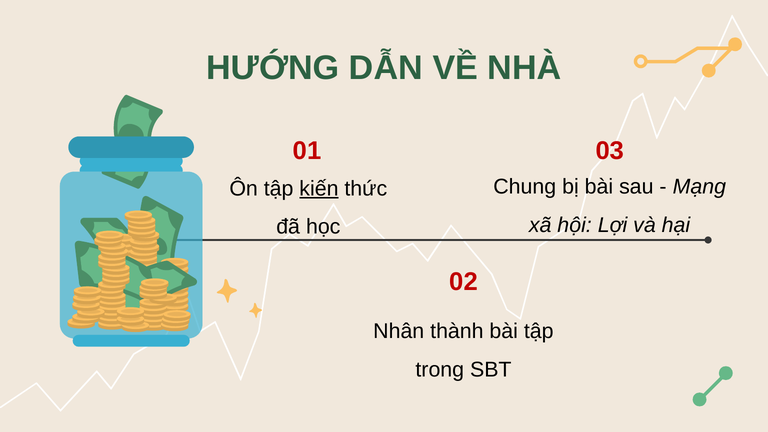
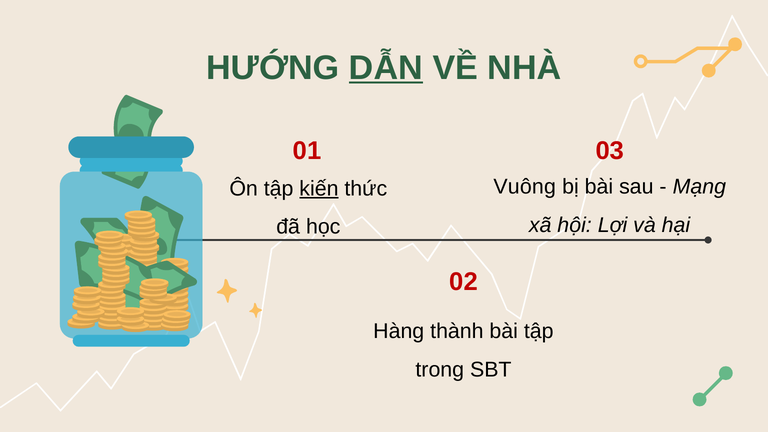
DẪN underline: none -> present (386, 68)
Chung: Chung -> Vuông (525, 187)
Nhân: Nhân -> Hàng (399, 331)
